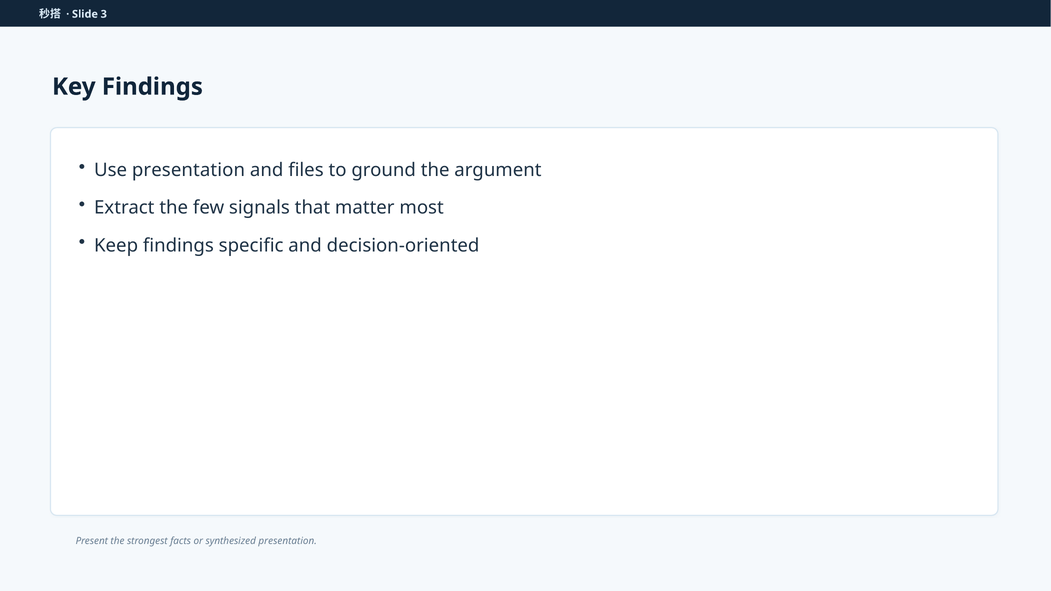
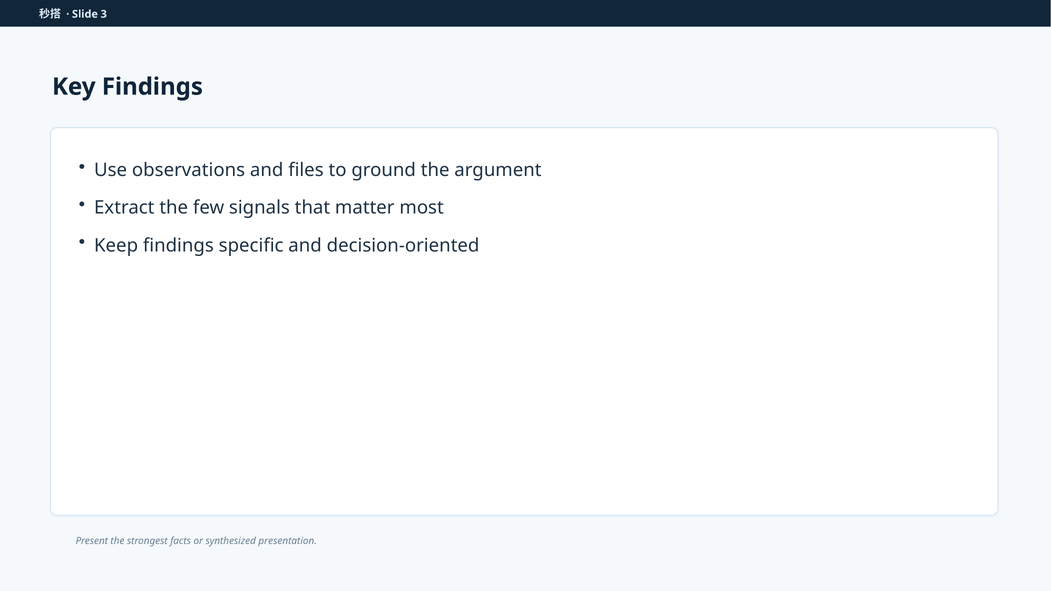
Use presentation: presentation -> observations (189, 170)
